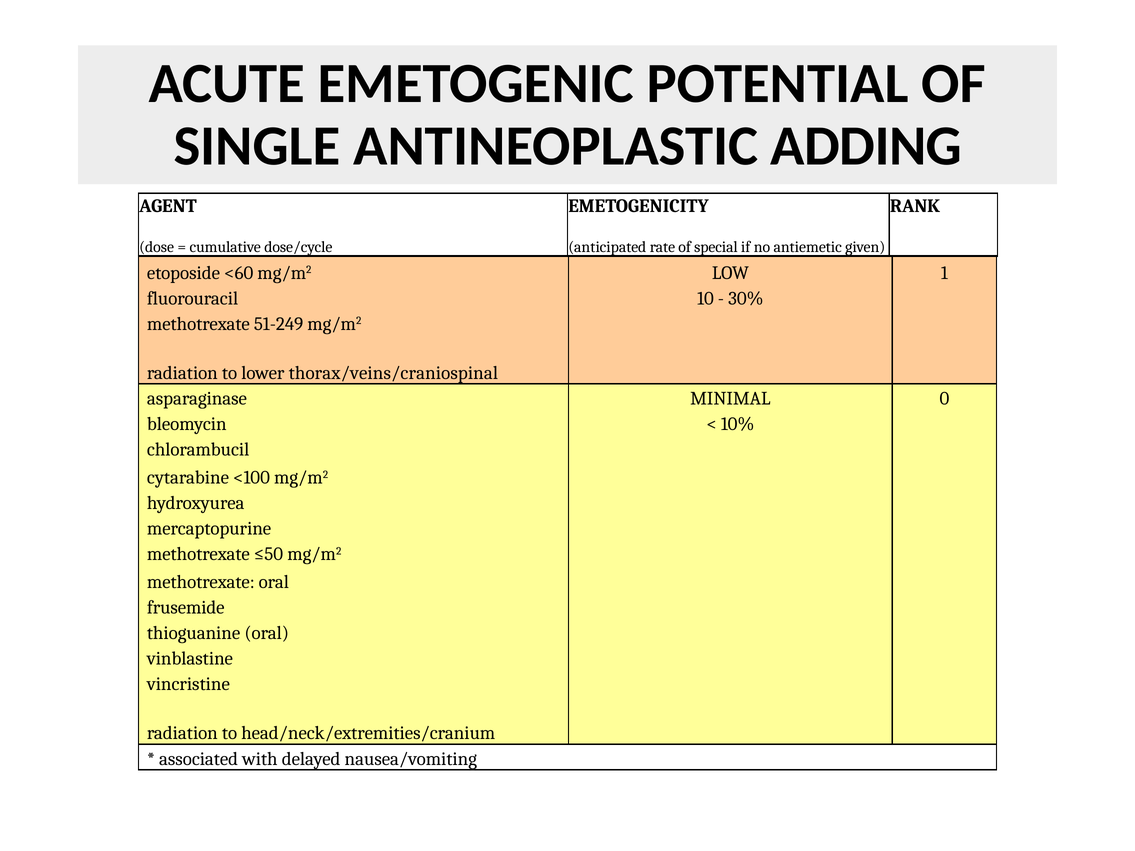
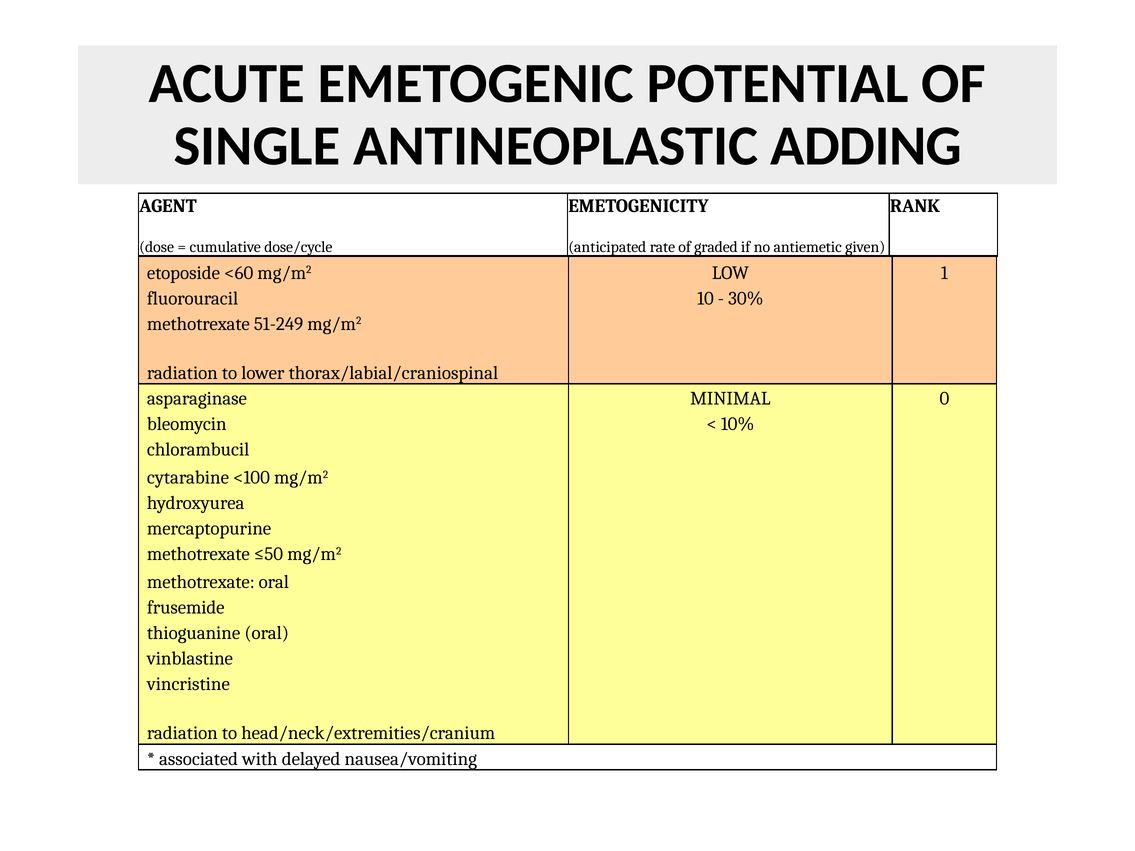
special: special -> graded (716, 247)
thorax/veins/craniospinal: thorax/veins/craniospinal -> thorax/labial/craniospinal (393, 373)
